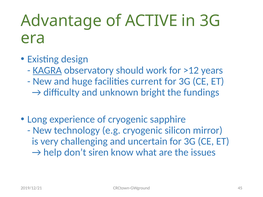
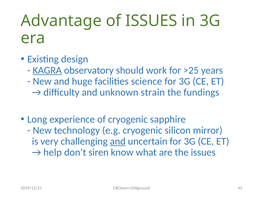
of ACTIVE: ACTIVE -> ISSUES (151, 21)
>12: >12 -> >25 (191, 70)
current: current -> science (147, 81)
bright: bright -> strain (153, 92)
and underline: none -> present (118, 142)
